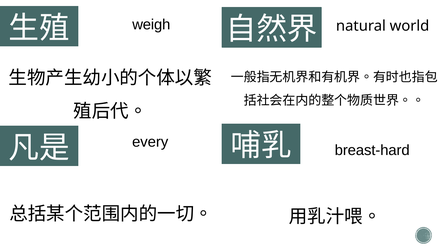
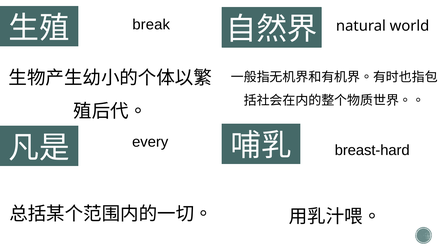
weigh: weigh -> break (151, 25)
